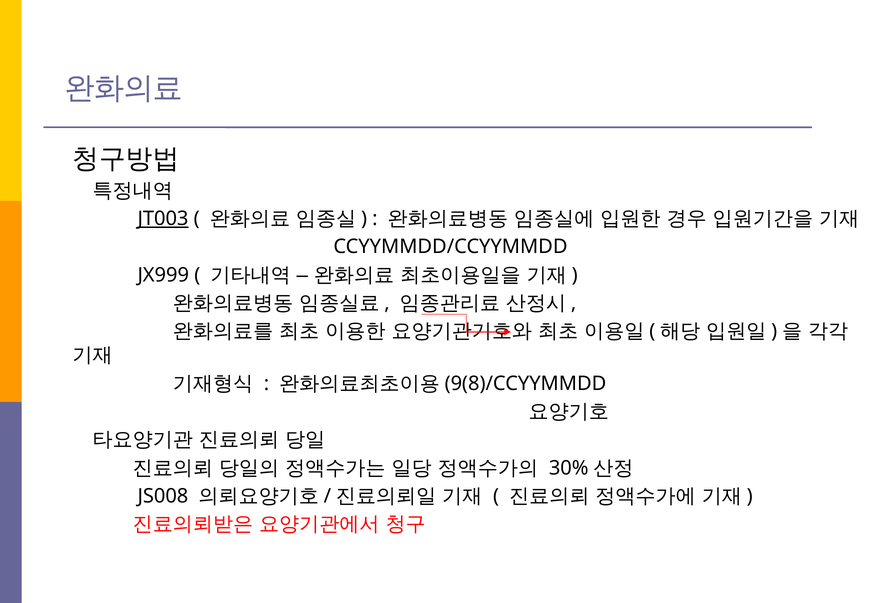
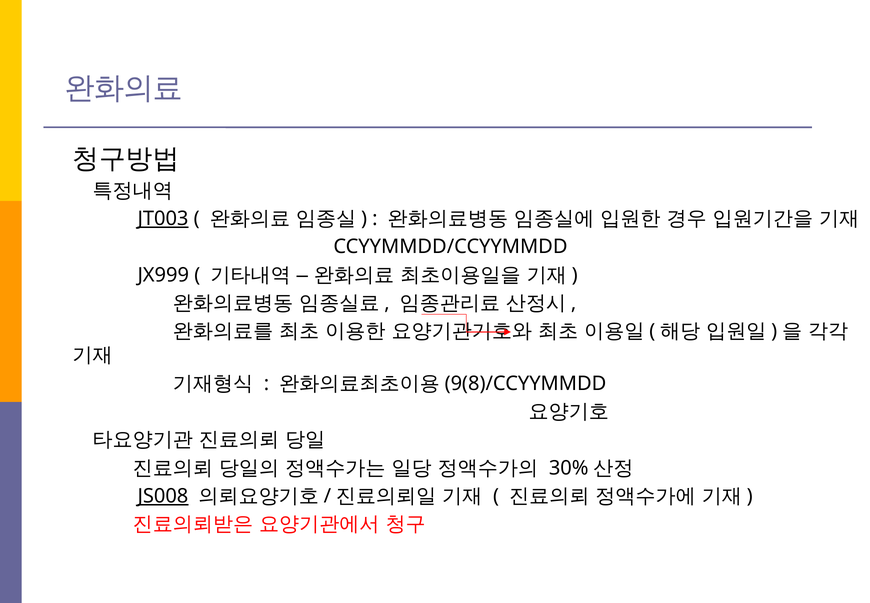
JS008 underline: none -> present (163, 495)
